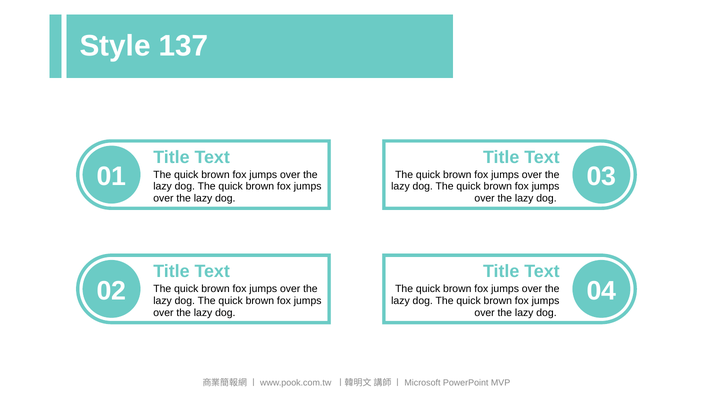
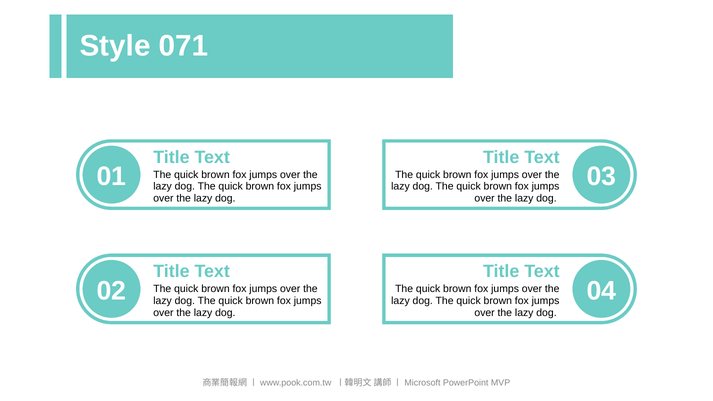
137: 137 -> 071 (184, 46)
